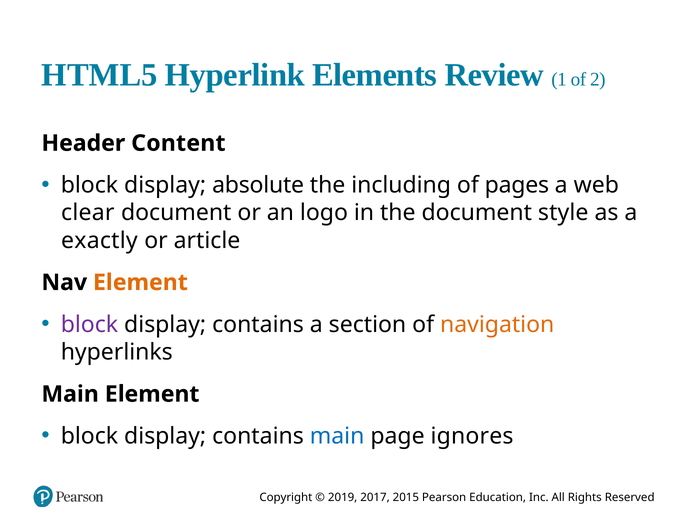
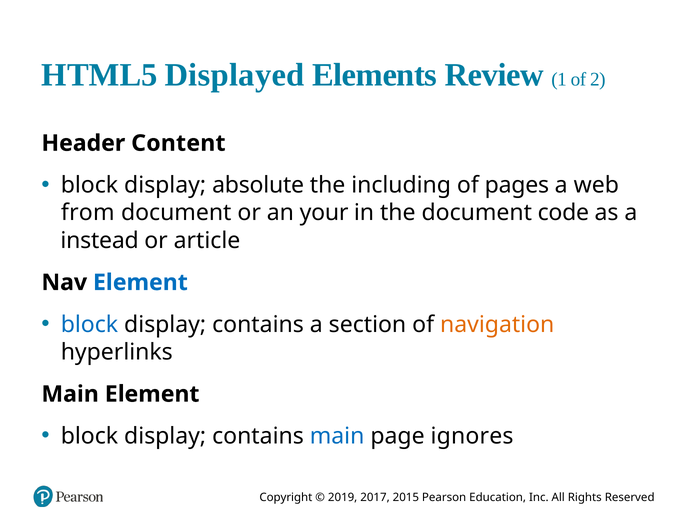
Hyperlink: Hyperlink -> Displayed (235, 75)
clear: clear -> from (88, 213)
logo: logo -> your (324, 213)
style: style -> code (563, 213)
exactly: exactly -> instead (100, 241)
Element colour: orange -> blue (140, 283)
block colour: purple -> blue (89, 325)
